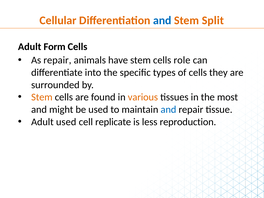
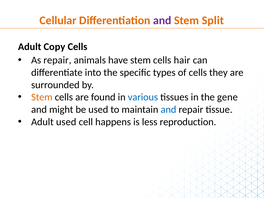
and colour: blue -> purple (162, 21)
Form: Form -> Copy (54, 47)
role: role -> hair (182, 60)
various colour: orange -> blue (143, 97)
most: most -> gene (227, 97)
replicate: replicate -> happens (113, 122)
